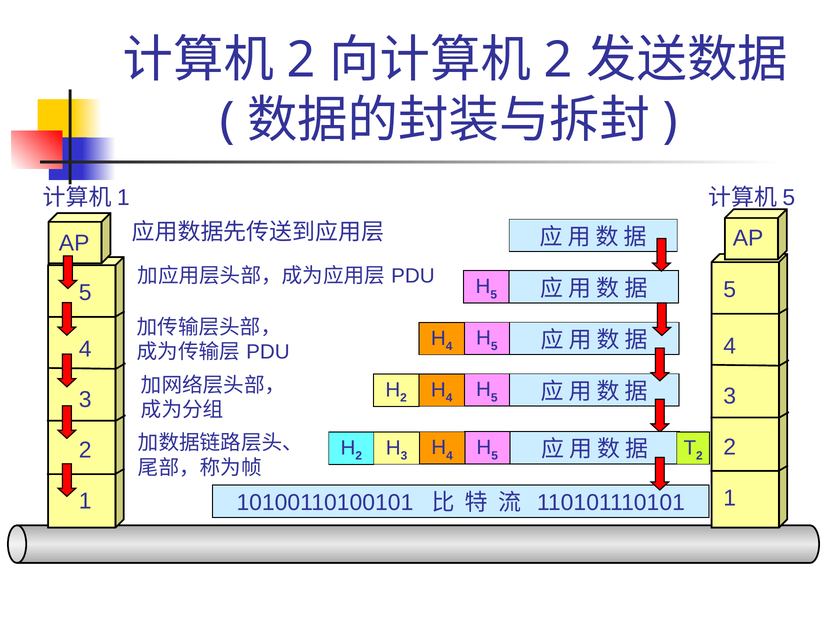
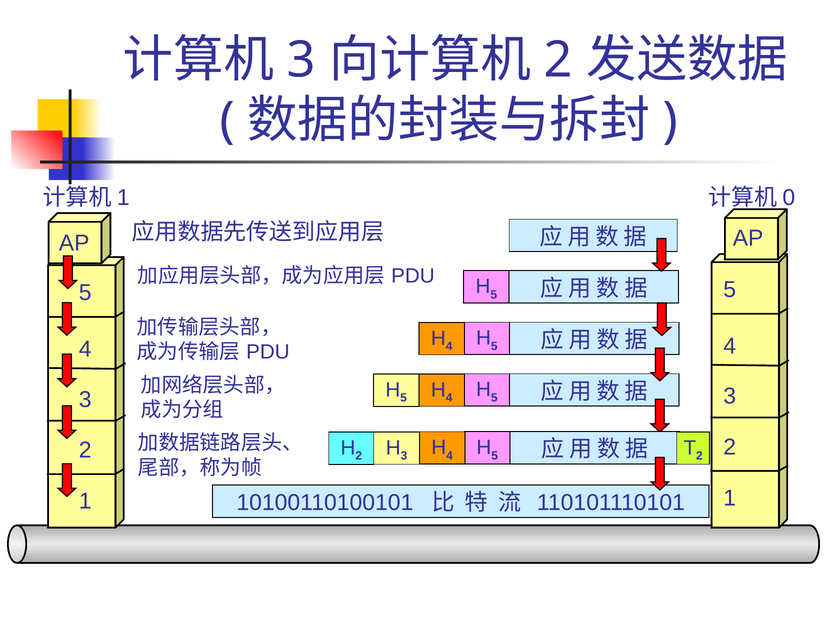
2: 2 -> 3 (301, 60)
5: 5 -> 0 (789, 197)
2: 2 -> 5 (404, 398)
